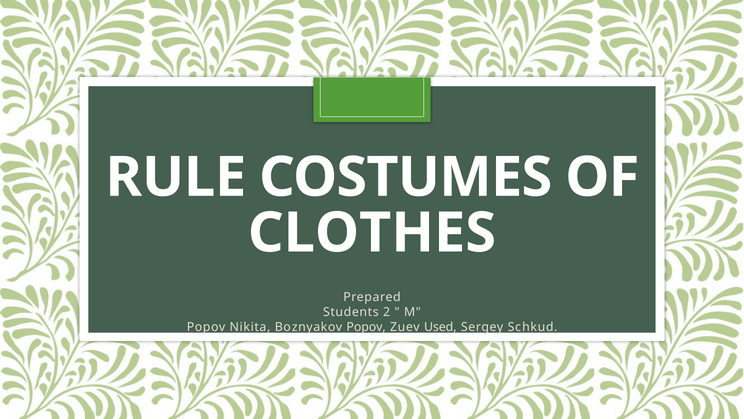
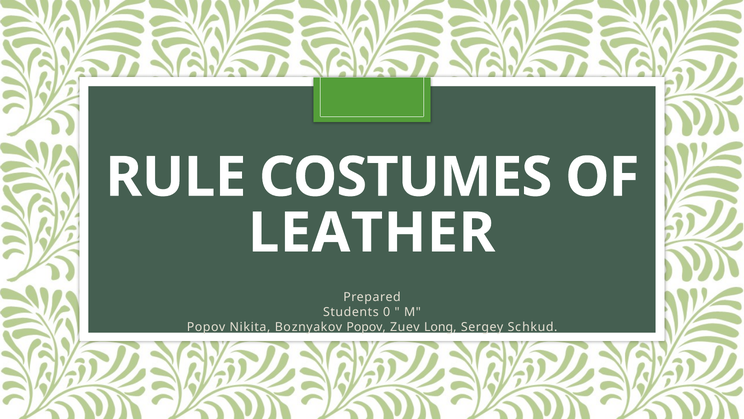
CLOTHES: CLOTHES -> LEATHER (372, 233)
2: 2 -> 0 (387, 312)
Used: Used -> Long (440, 327)
